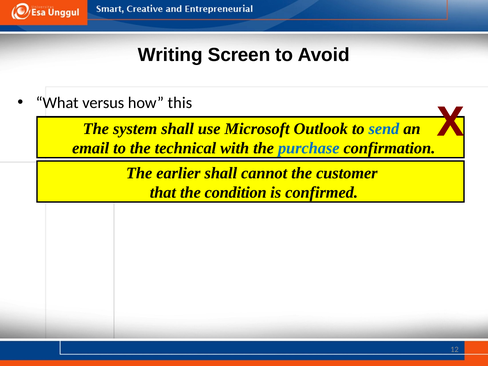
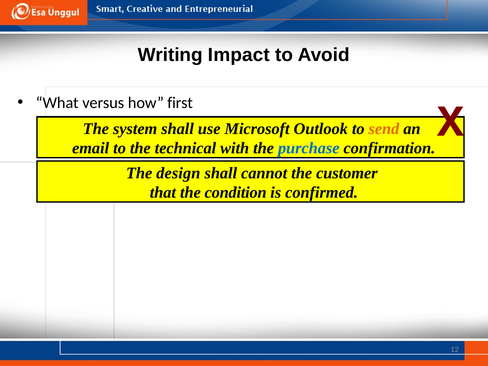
Screen: Screen -> Impact (239, 55)
this: this -> first (180, 103)
send colour: blue -> orange (384, 129)
earlier: earlier -> design (178, 173)
